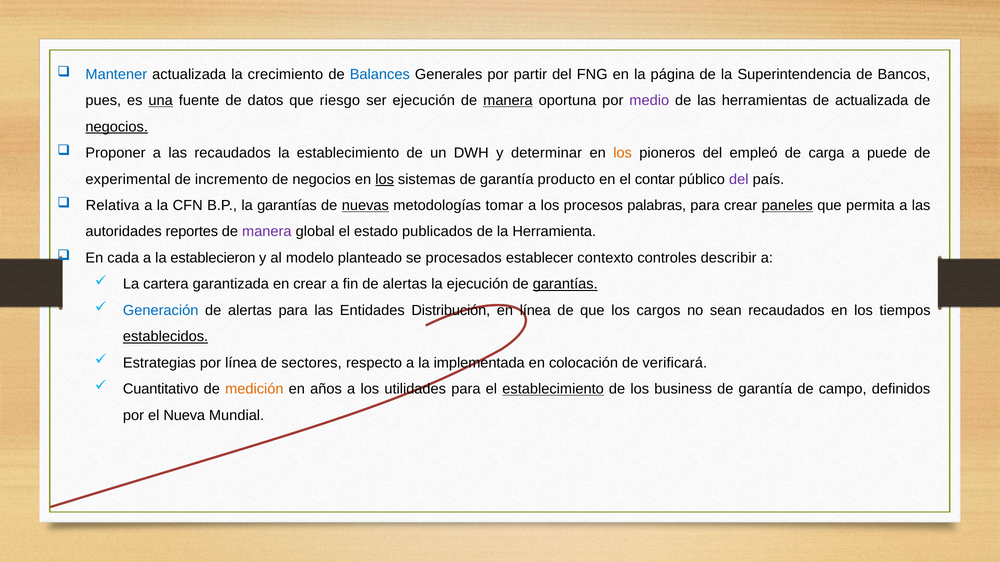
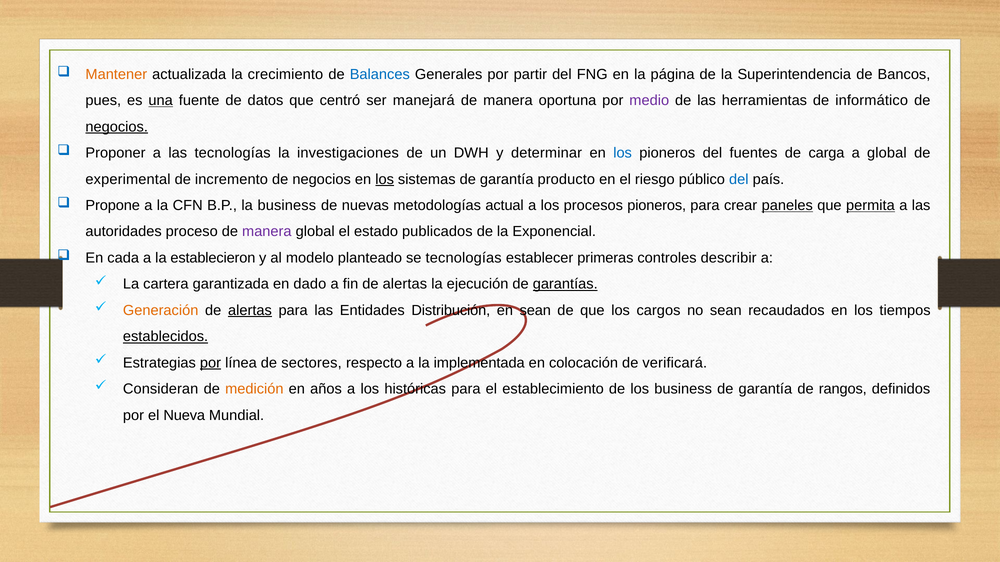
Mantener colour: blue -> orange (116, 74)
riesgo: riesgo -> centró (340, 101)
ser ejecución: ejecución -> manejará (424, 101)
manera underline: present -> none (508, 101)
de actualizada: actualizada -> informático (872, 101)
las recaudados: recaudados -> tecnologías (233, 153)
la establecimiento: establecimiento -> investigaciones (348, 153)
los colour: orange -> blue (623, 153)
empleó: empleó -> fuentes (754, 153)
a puede: puede -> global (887, 153)
contar: contar -> riesgo (655, 179)
del colour: purple -> blue (739, 179)
Relativa: Relativa -> Propone (113, 206)
la garantías: garantías -> business (287, 206)
nuevas underline: present -> none (365, 206)
tomar: tomar -> actual (505, 206)
procesos palabras: palabras -> pioneros (657, 206)
permita underline: none -> present (870, 206)
reportes: reportes -> proceso (192, 232)
Herramienta: Herramienta -> Exponencial (554, 232)
se procesados: procesados -> tecnologías (464, 258)
contexto: contexto -> primeras (605, 258)
en crear: crear -> dado (310, 284)
Generación colour: blue -> orange (161, 311)
alertas underline: none -> present (250, 311)
en línea: línea -> sean (535, 311)
por underline: none -> present (210, 363)
Cuantitativo: Cuantitativo -> Consideran (161, 389)
utilidades: utilidades -> históricas (415, 389)
establecimiento underline: present -> none (553, 389)
campo: campo -> rangos (843, 389)
